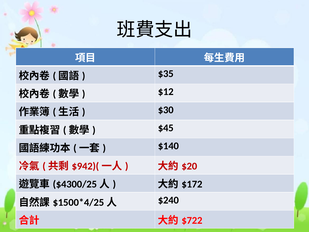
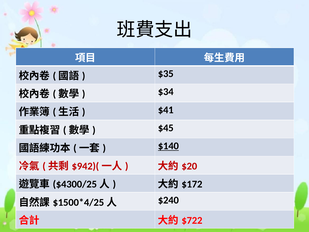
$12: $12 -> $34 (166, 92)
$30: $30 -> $41 (166, 110)
$140 underline: none -> present (168, 146)
